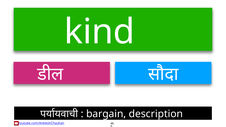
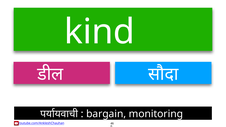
description: description -> monitoring (156, 114)
